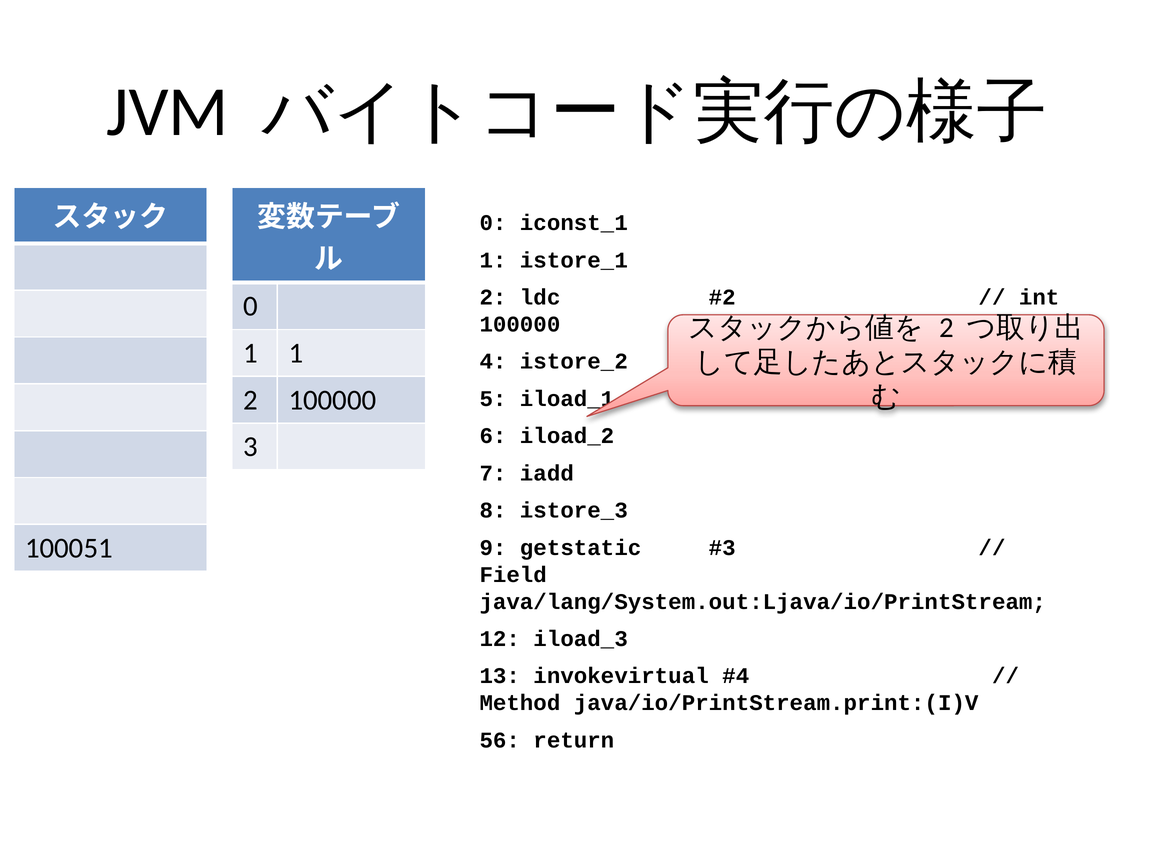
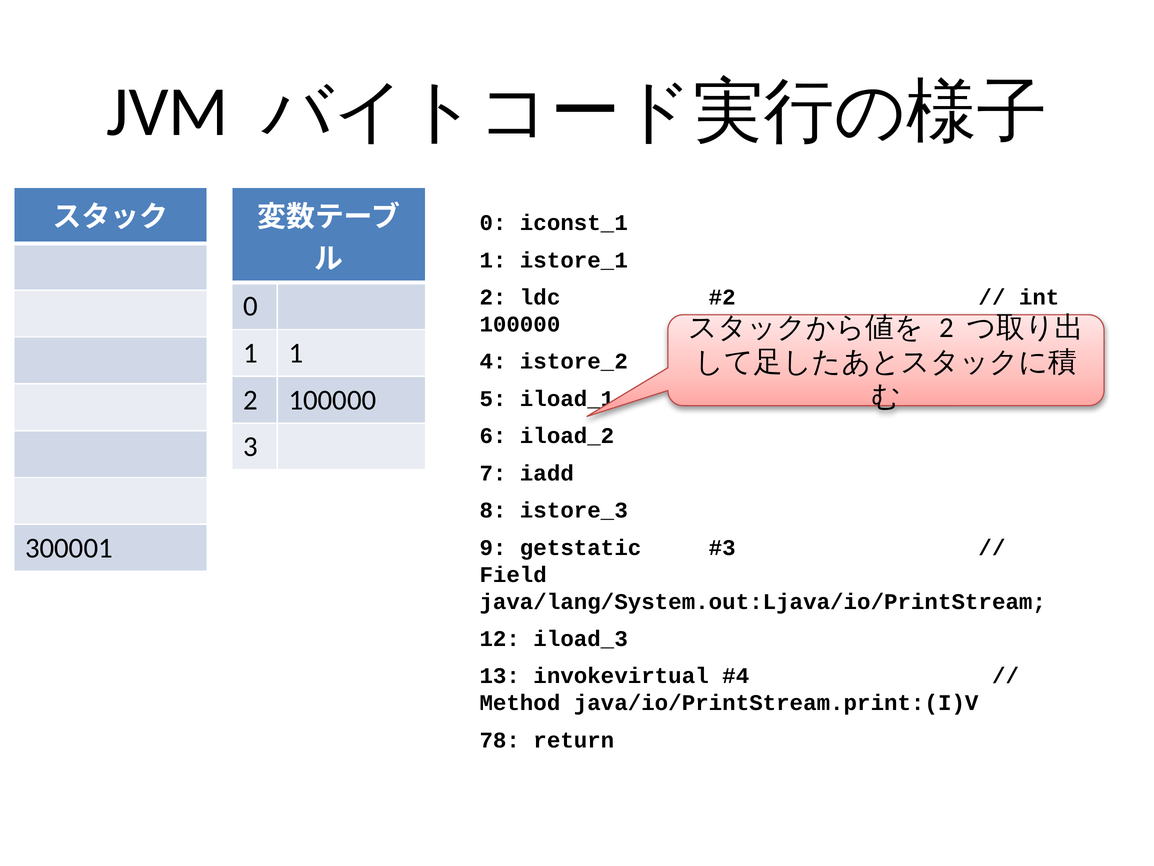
100051: 100051 -> 300001 (69, 548)
56: 56 -> 78 (500, 740)
